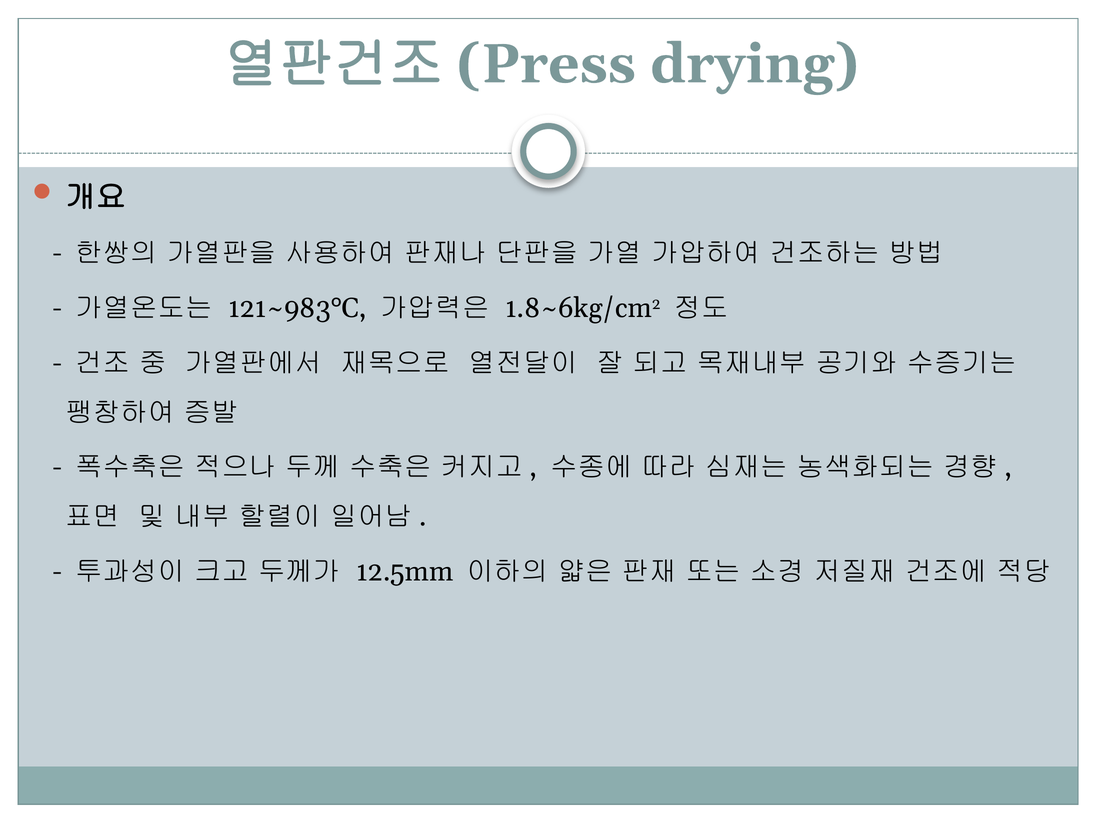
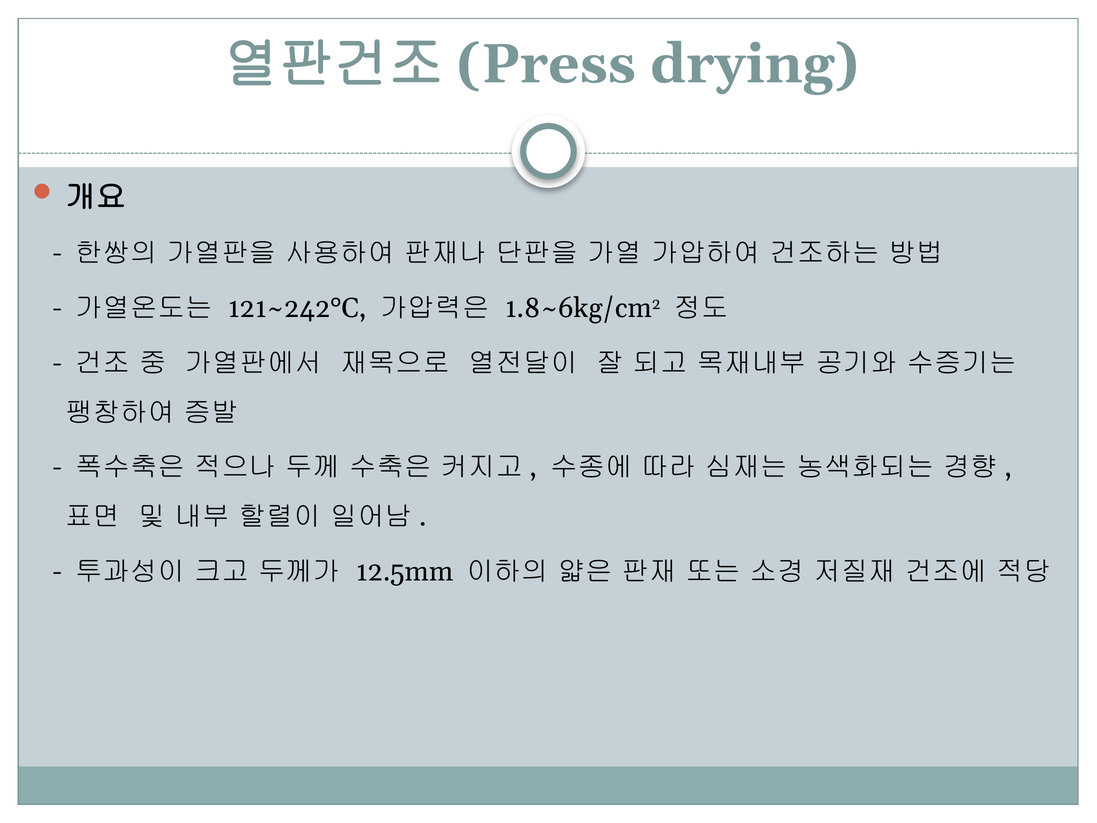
121~983°C: 121~983°C -> 121~242°C (297, 308)
